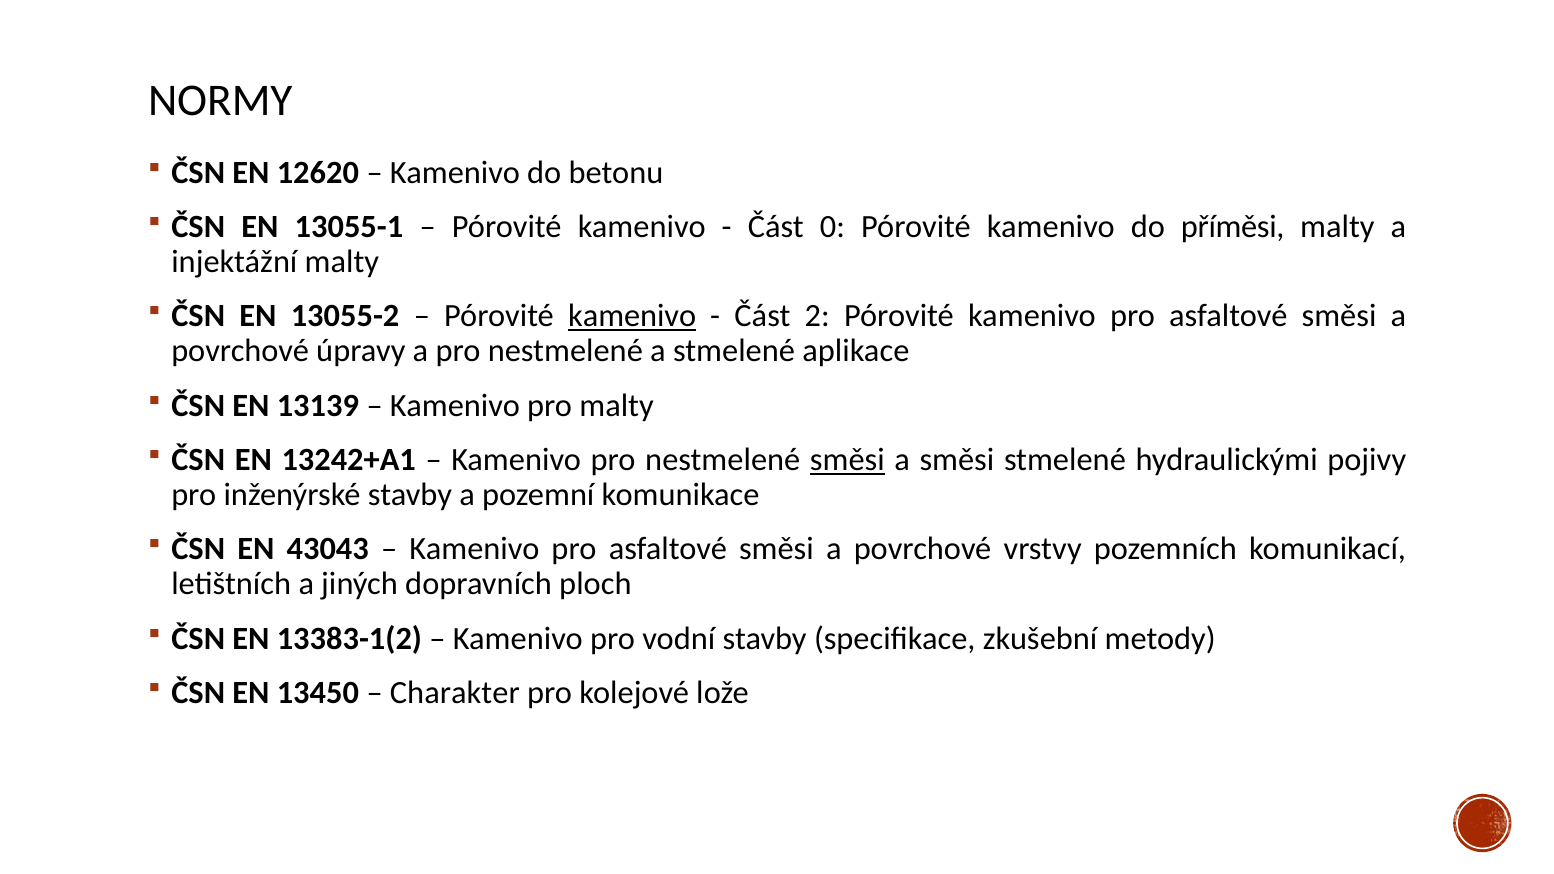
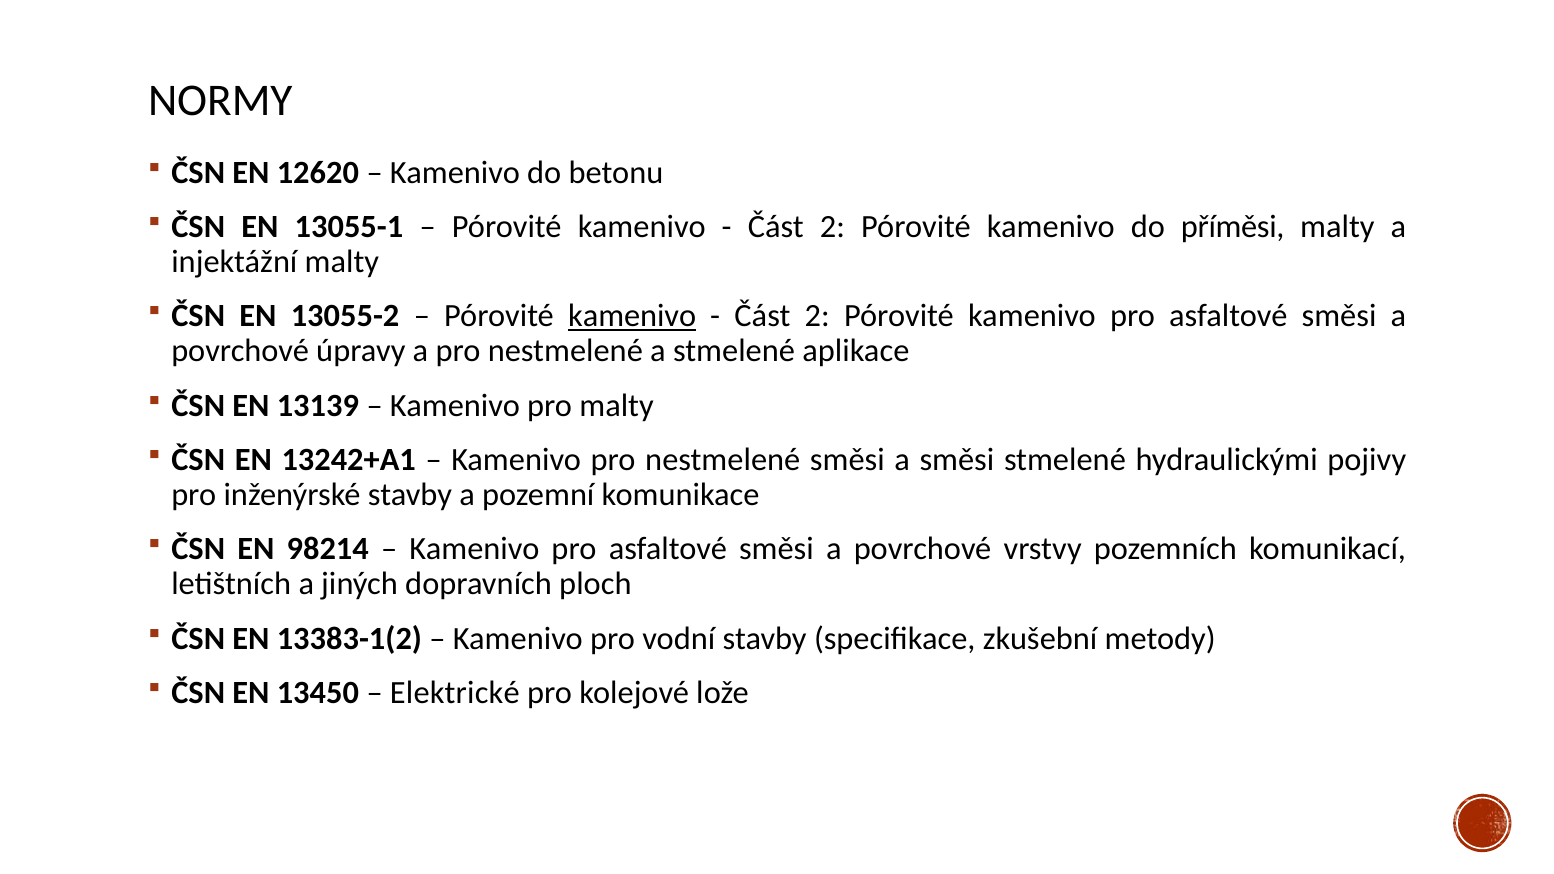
0: 0 -> 2 (832, 227)
směsi underline: present -> none (847, 460)
43043: 43043 -> 98214 (328, 549)
Charakter: Charakter -> Elektrické (455, 693)
